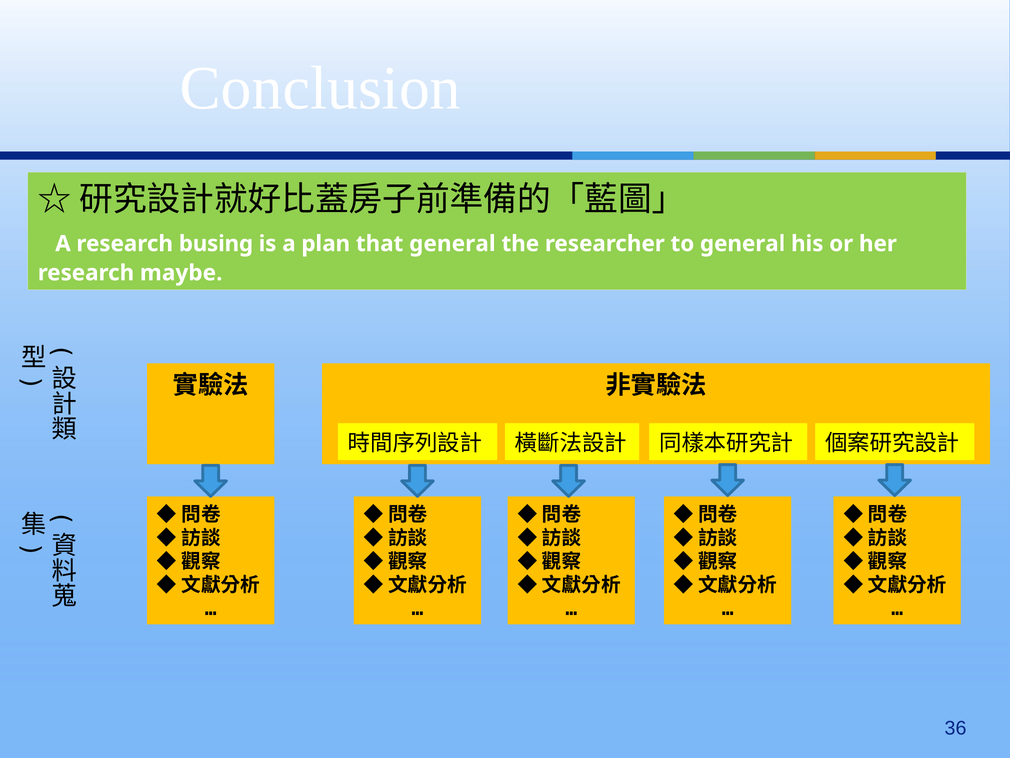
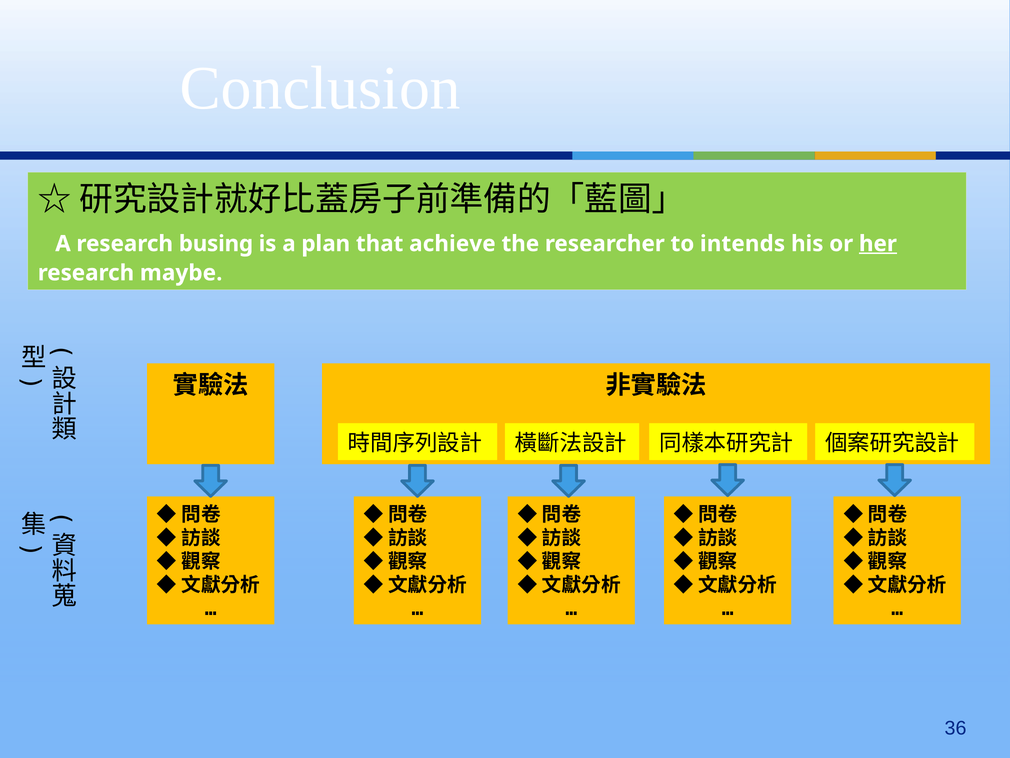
that general: general -> achieve (452, 244)
to general: general -> intends (743, 244)
her underline: none -> present (878, 244)
